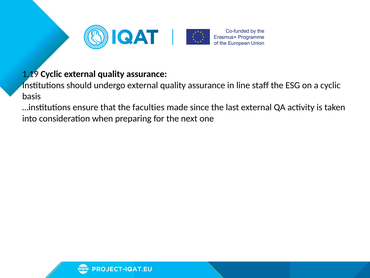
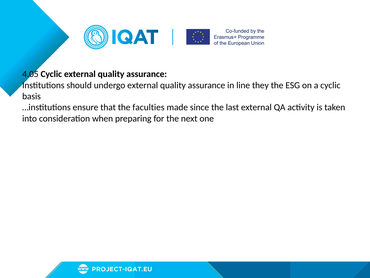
1.19: 1.19 -> 4.05 (30, 74)
staff: staff -> they (260, 85)
